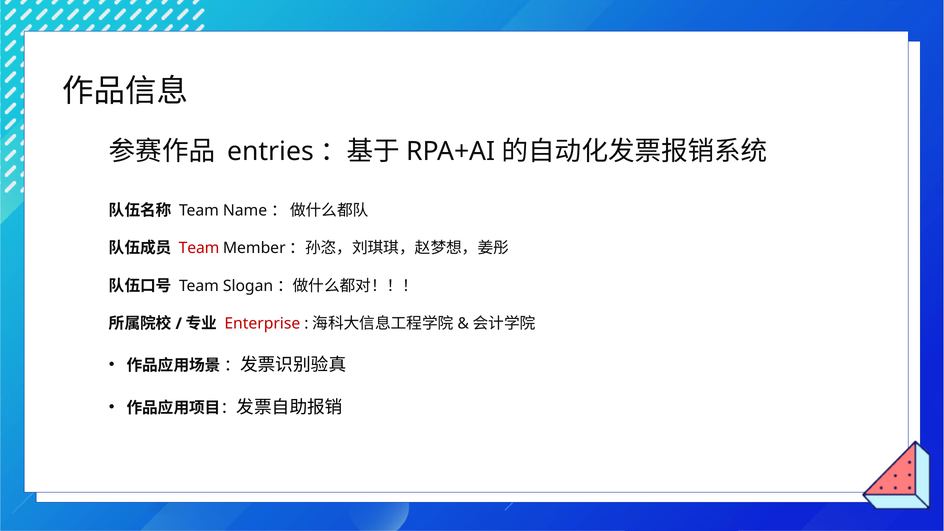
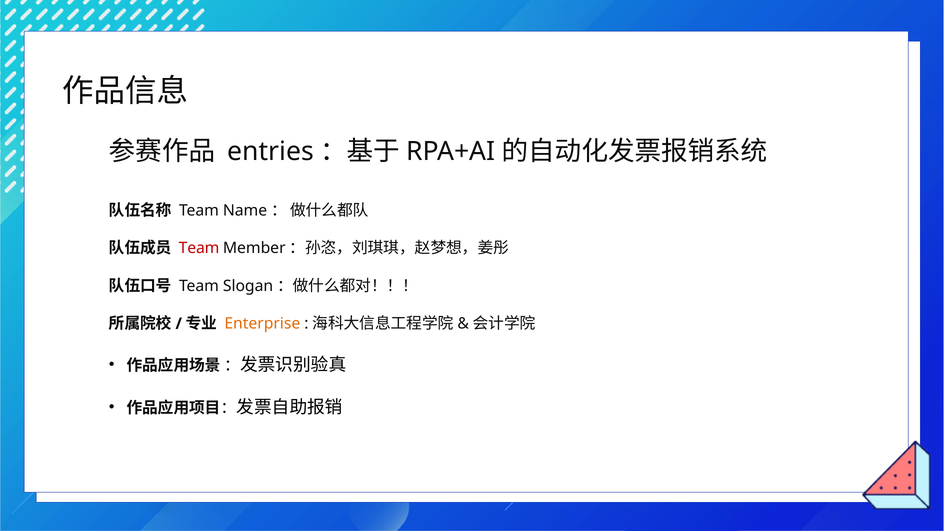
Enterprise colour: red -> orange (262, 324)
